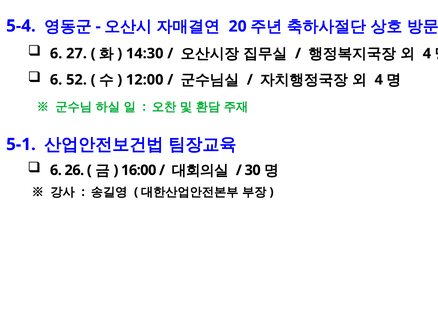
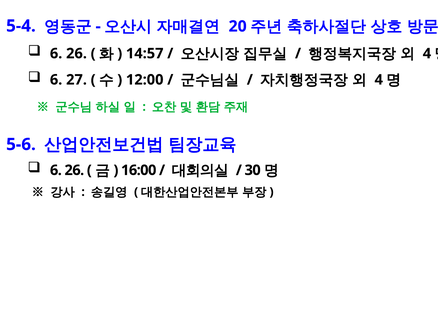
27: 27 -> 26 (77, 54)
14:30: 14:30 -> 14:57 (145, 54)
52: 52 -> 27 (77, 80)
5-1: 5-1 -> 5-6 (21, 145)
